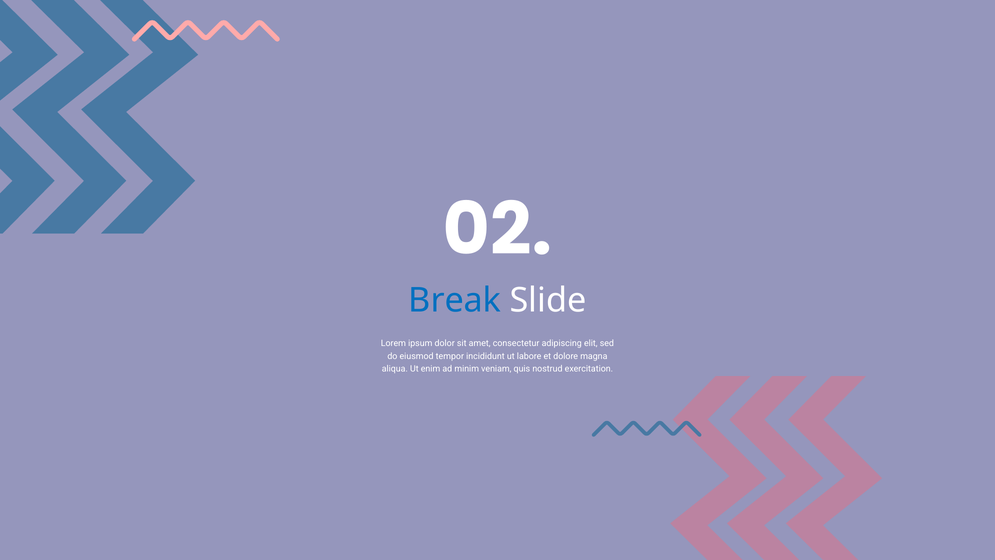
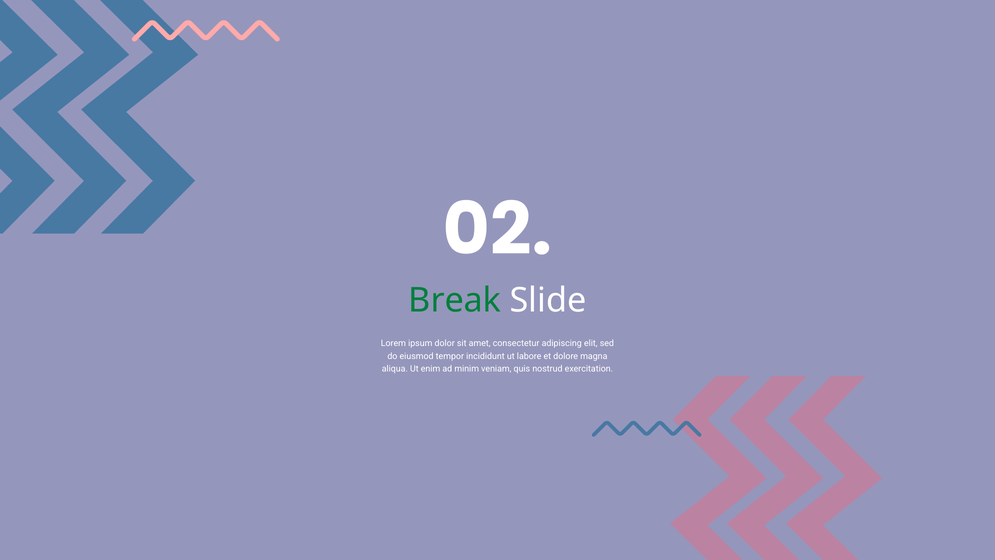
Break colour: blue -> green (455, 300)
